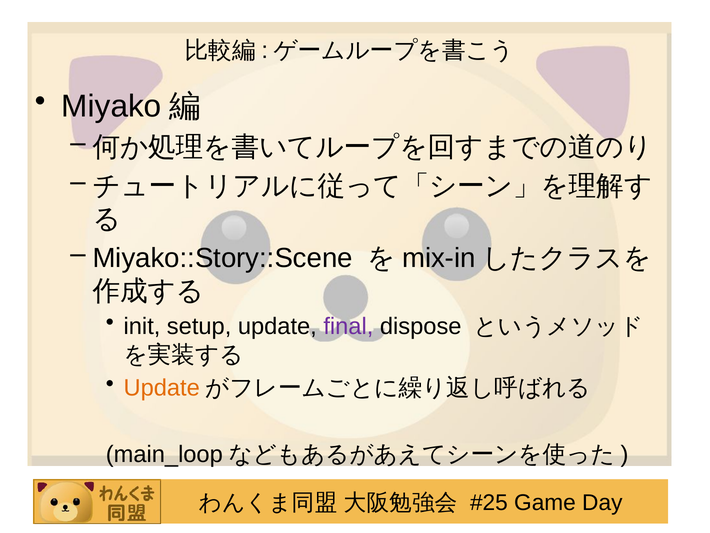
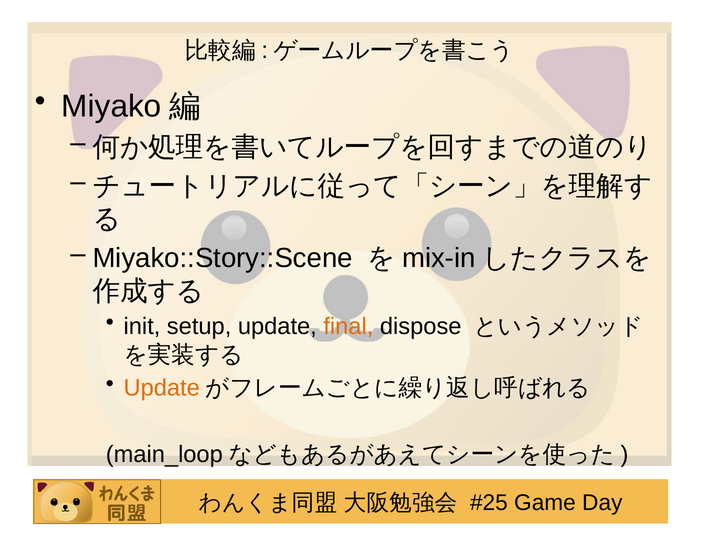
final colour: purple -> orange (348, 326)
